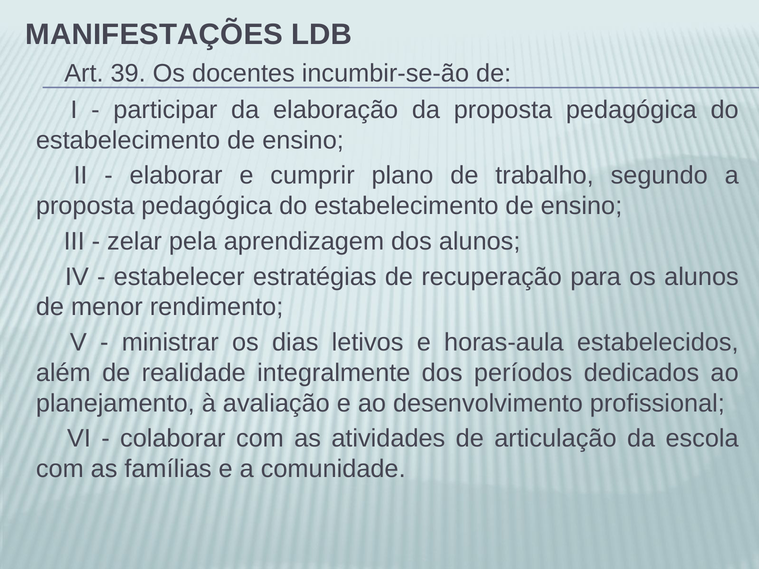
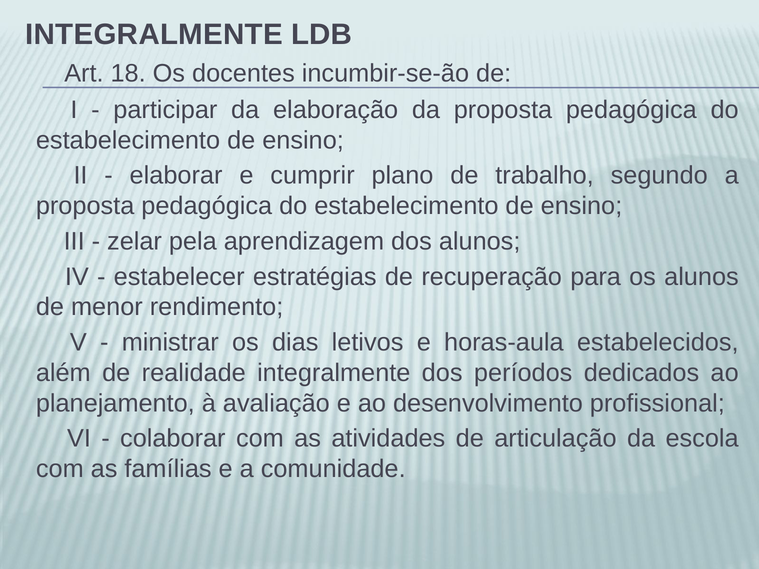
MANIFESTAÇÕES: MANIFESTAÇÕES -> INTEGRALMENTE (154, 35)
39: 39 -> 18 (128, 73)
